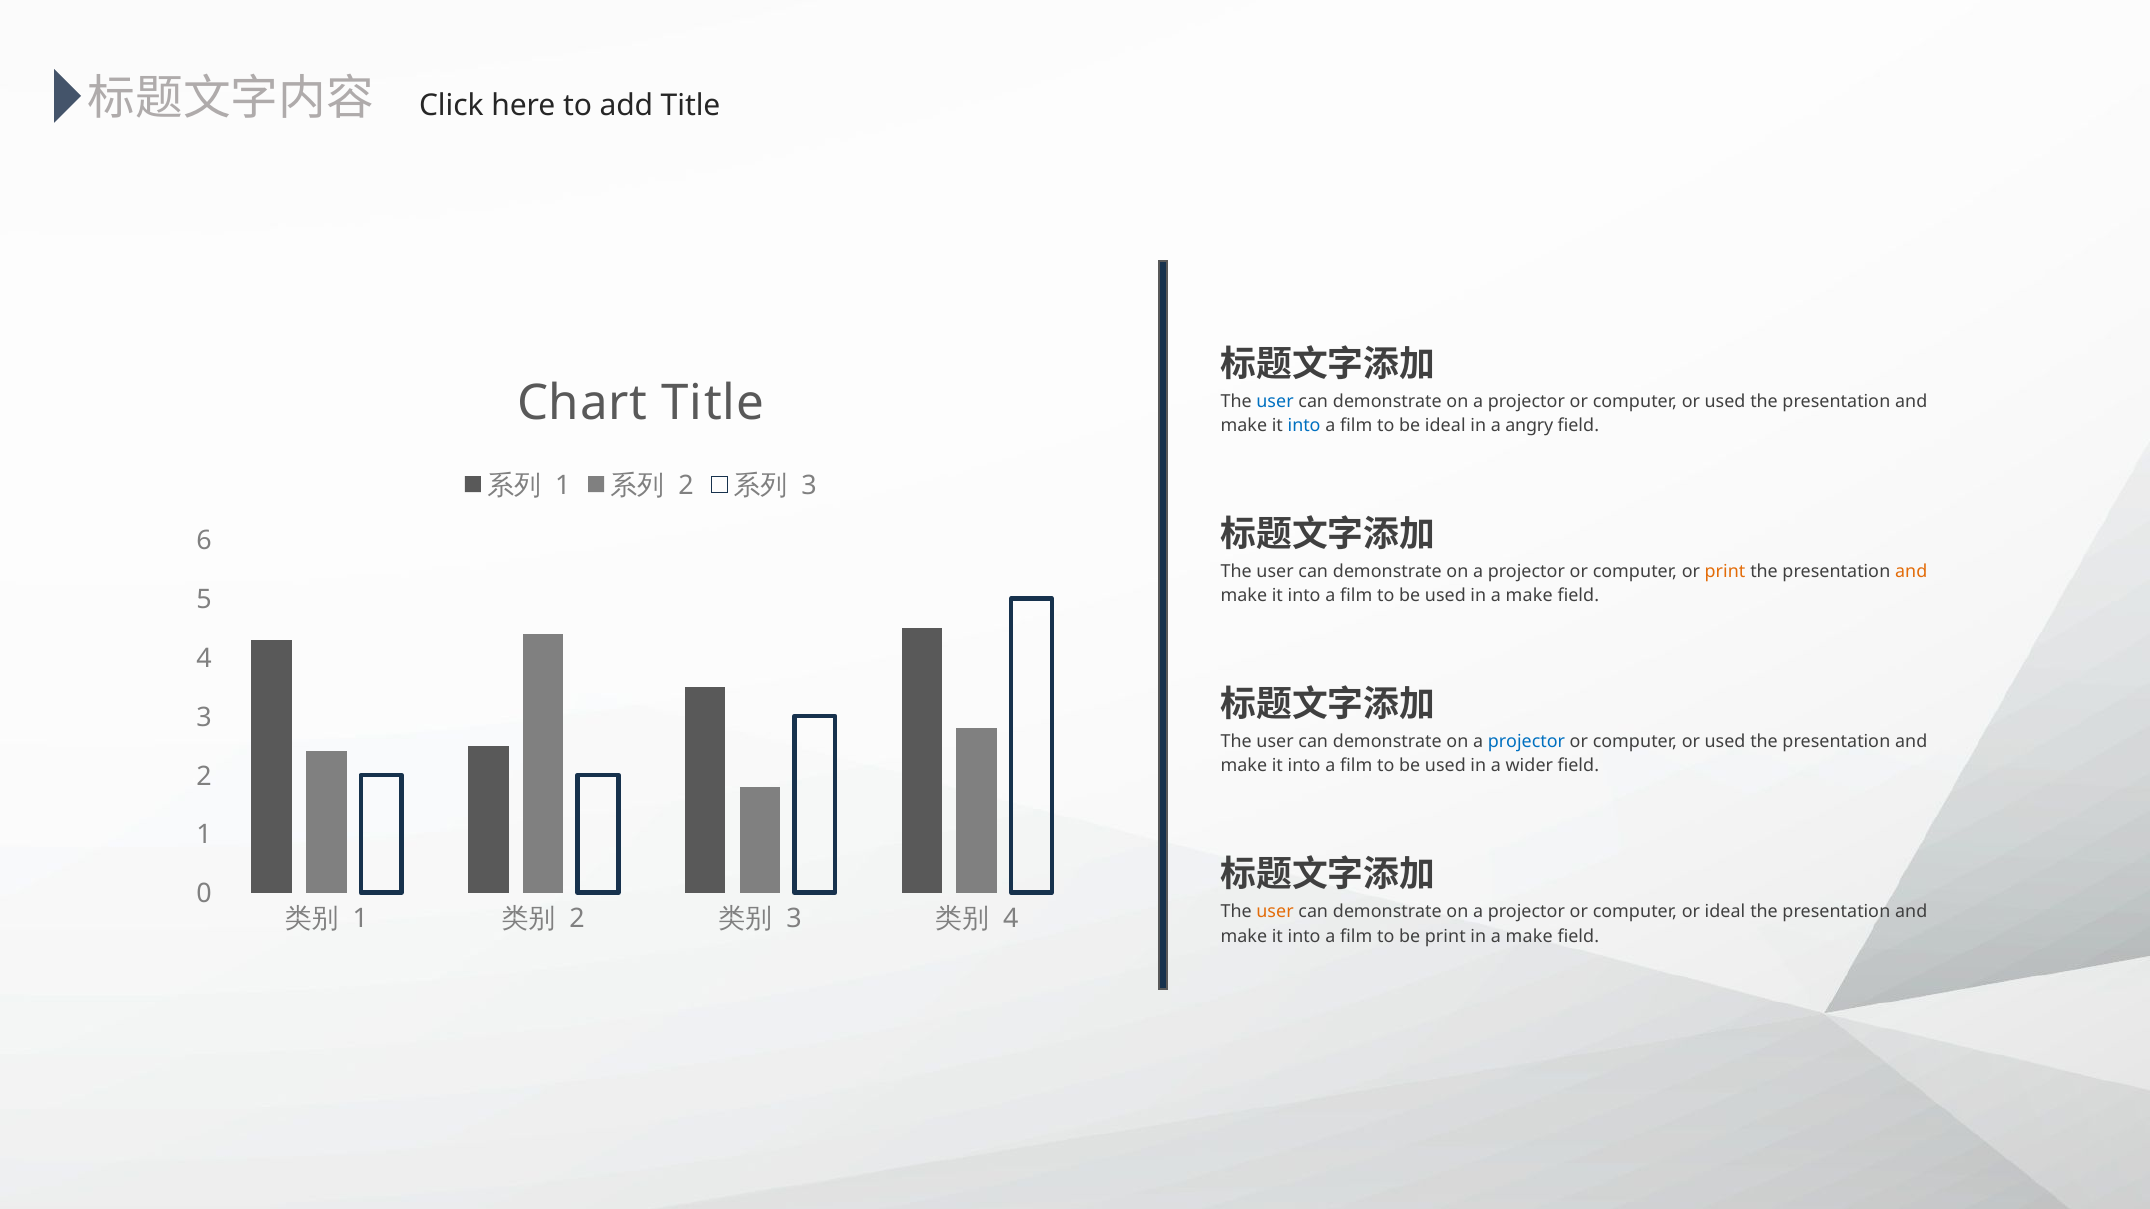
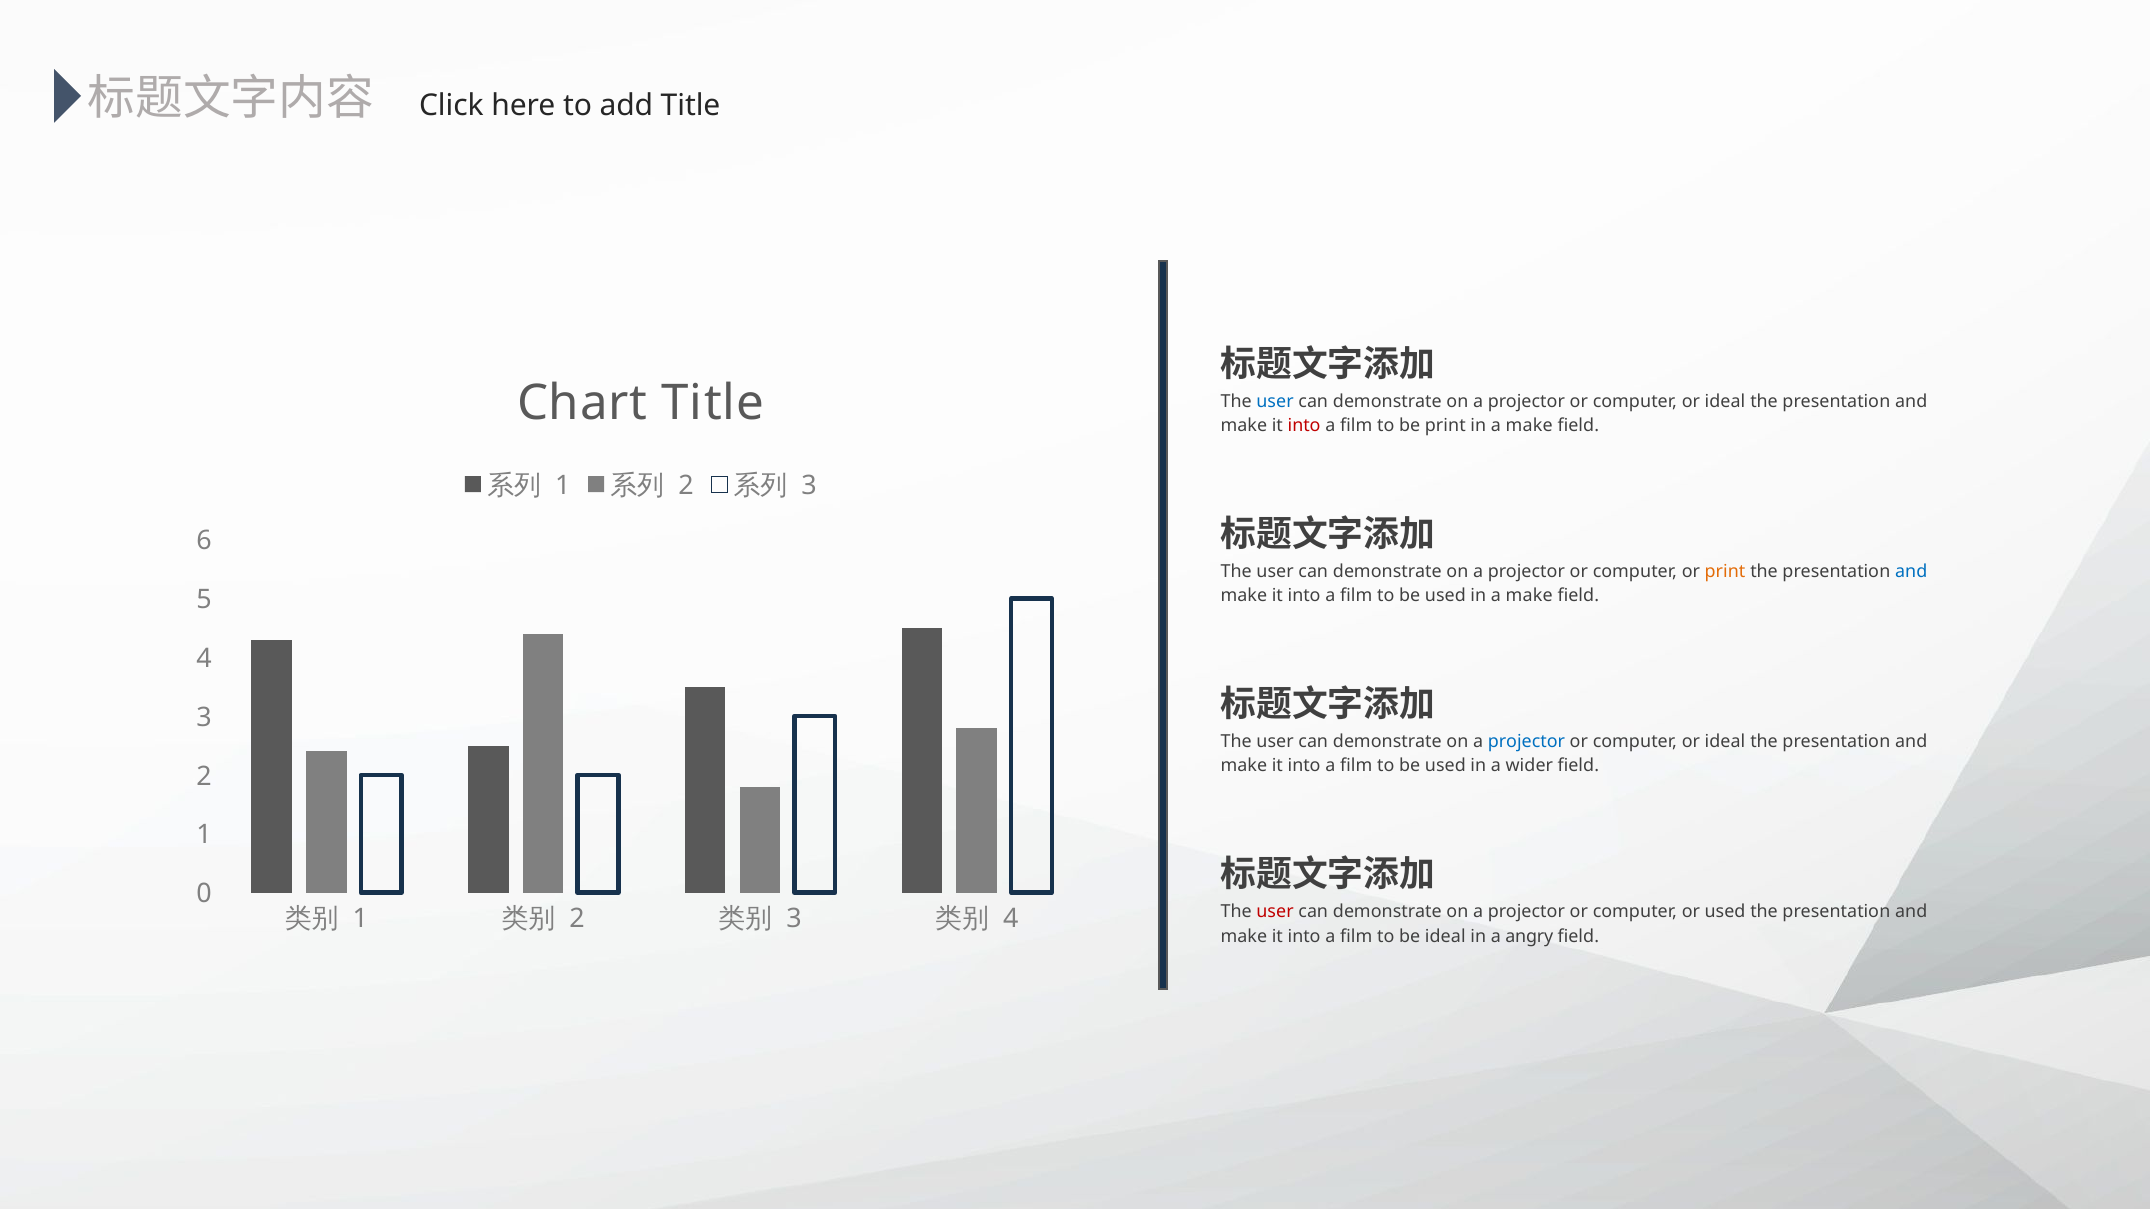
used: used -> ideal (1725, 401)
into colour: blue -> red (1304, 426)
be ideal: ideal -> print (1445, 426)
angry: angry -> make (1529, 426)
and colour: orange -> blue (1911, 572)
used: used -> ideal (1725, 742)
user colour: orange -> red (1275, 912)
or ideal: ideal -> used (1725, 912)
be print: print -> ideal (1445, 937)
make: make -> angry (1529, 937)
